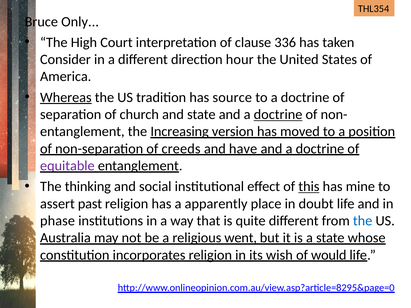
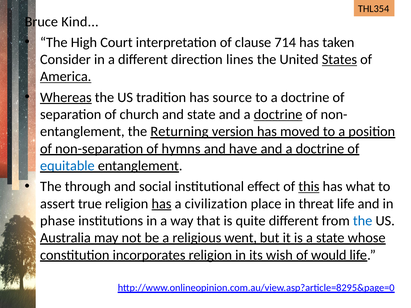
Only: Only -> Kind (80, 22)
336: 336 -> 714 (285, 42)
hour: hour -> lines (240, 60)
States underline: none -> present (339, 60)
America underline: none -> present (66, 77)
Increasing: Increasing -> Returning (179, 132)
creeds: creeds -> hymns (181, 149)
equitable colour: purple -> blue (67, 166)
thinking: thinking -> through (88, 187)
mine: mine -> what (360, 187)
past: past -> true (90, 204)
has underline: none -> present (161, 204)
apparently: apparently -> civilization (216, 204)
doubt: doubt -> threat (316, 204)
